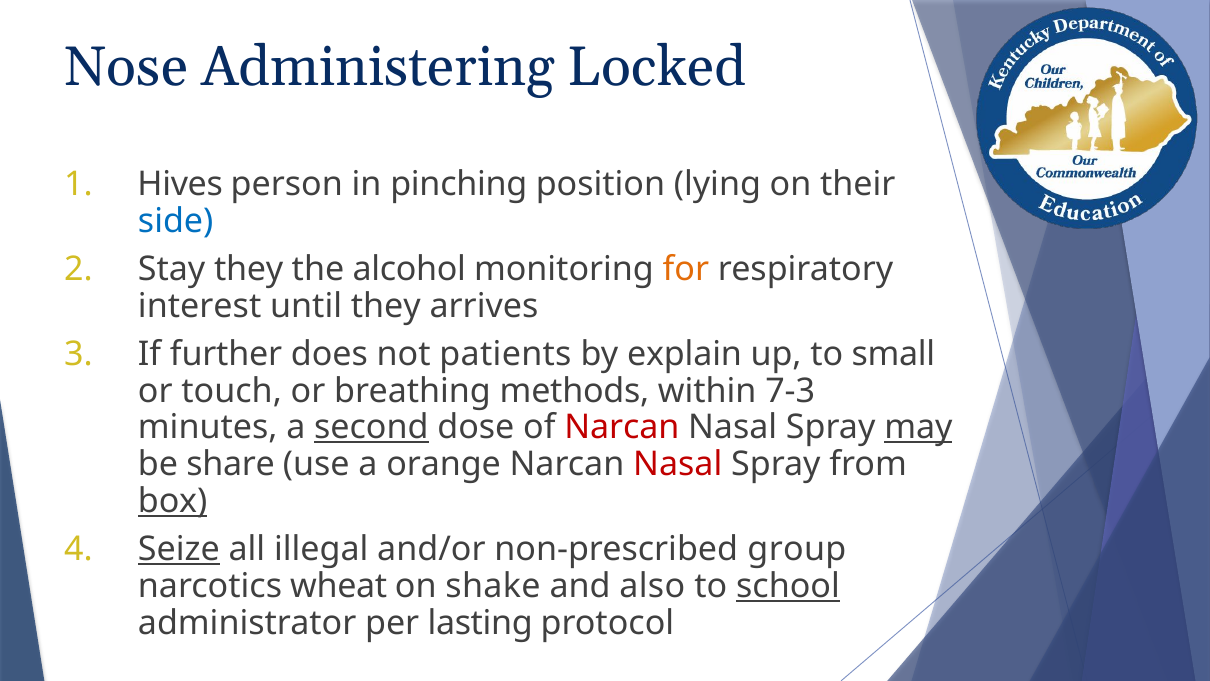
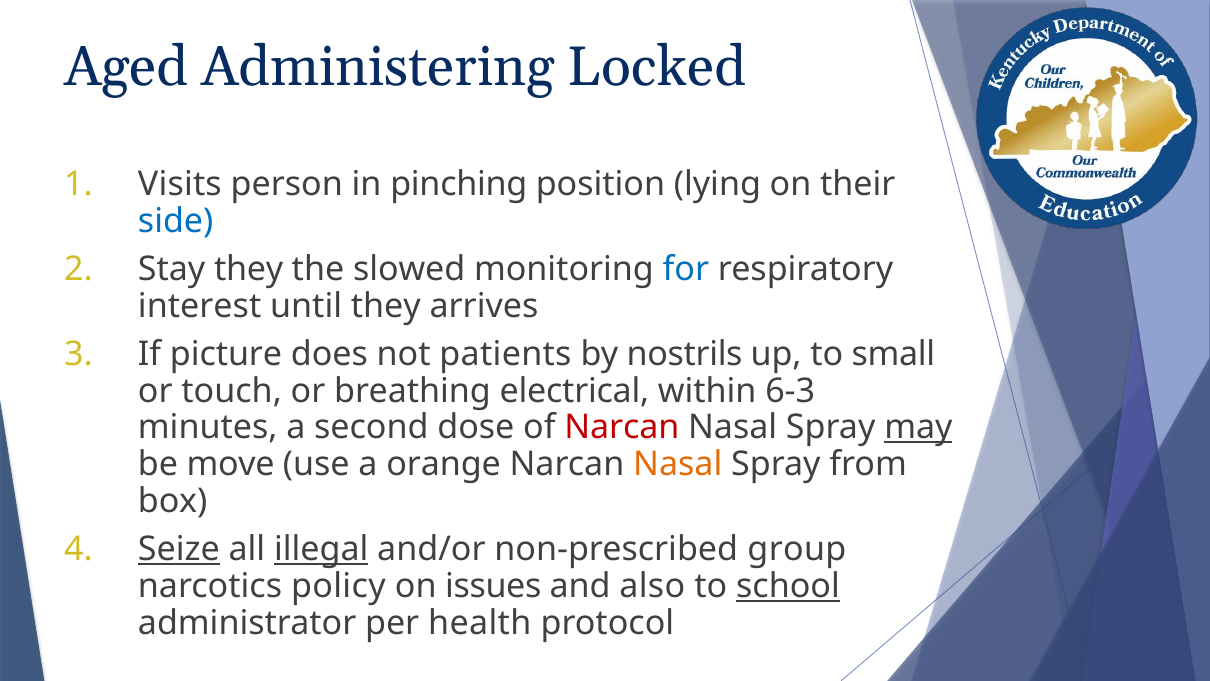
Nose: Nose -> Aged (126, 67)
Hives: Hives -> Visits (180, 184)
alcohol: alcohol -> slowed (409, 269)
for colour: orange -> blue (686, 269)
further: further -> picture (226, 354)
explain: explain -> nostrils (685, 354)
methods: methods -> electrical (574, 391)
7-3: 7-3 -> 6-3 (790, 391)
second underline: present -> none (371, 427)
share: share -> move (231, 464)
Nasal colour: red -> orange (678, 464)
box underline: present -> none (173, 501)
illegal underline: none -> present (321, 549)
wheat: wheat -> policy (338, 586)
shake: shake -> issues (493, 586)
lasting: lasting -> health (480, 623)
